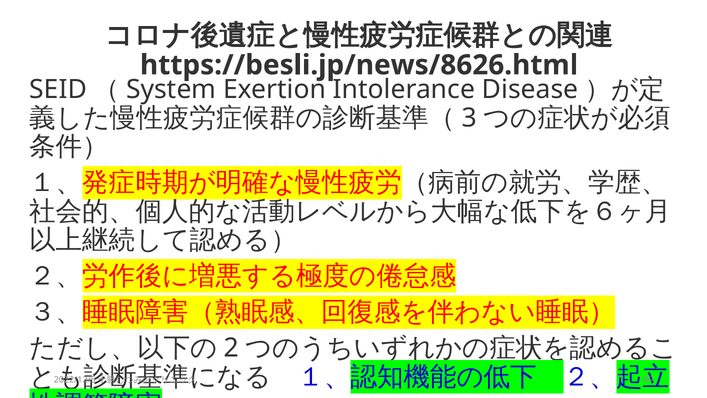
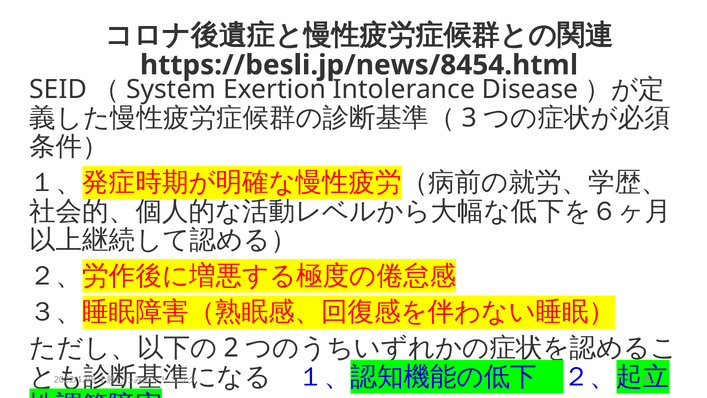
https://besli.jp/news/8626.html: https://besli.jp/news/8626.html -> https://besli.jp/news/8454.html (359, 65)
